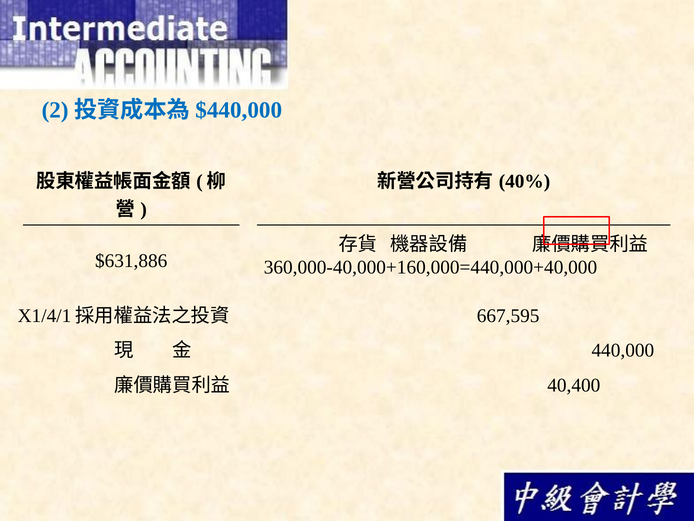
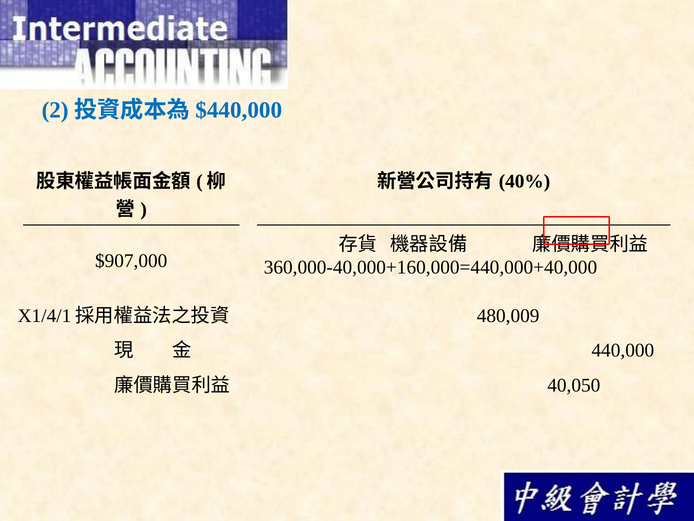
$631,886: $631,886 -> $907,000 (131, 261)
667,595: 667,595 -> 480,009 (508, 315)
40,400: 40,400 -> 40,050 (574, 385)
